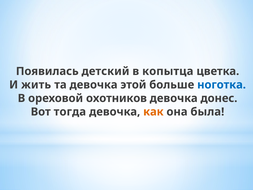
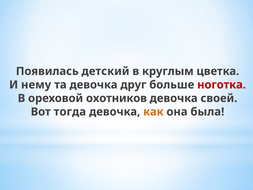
копытца: копытца -> круглым (168, 71)
жить: жить -> нему (36, 85)
этой: этой -> друг (133, 85)
ноготка colour: blue -> red (222, 85)
донес: донес -> своей (219, 98)
